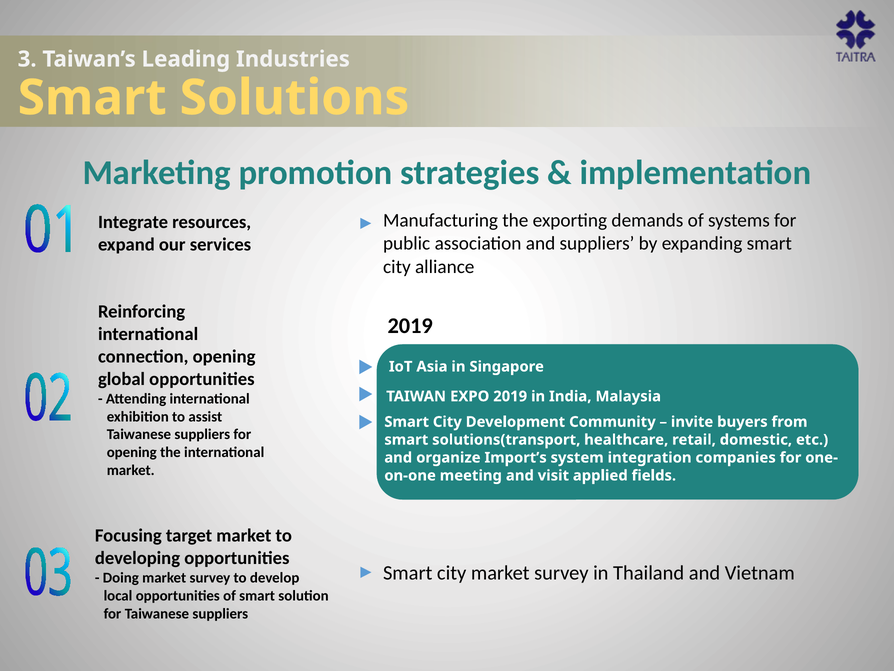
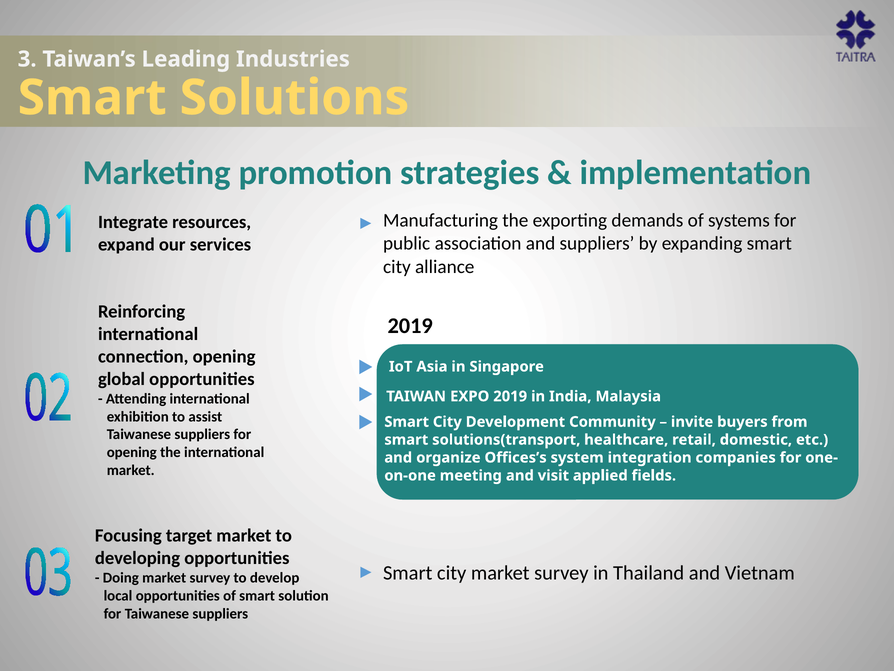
Import’s: Import’s -> Offices’s (516, 457)
